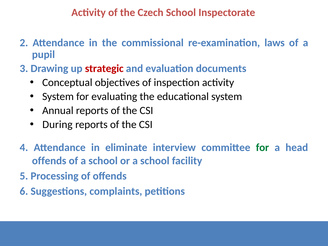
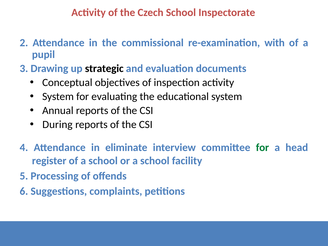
laws: laws -> with (275, 43)
strategic colour: red -> black (104, 68)
offends: offends -> register (49, 161)
